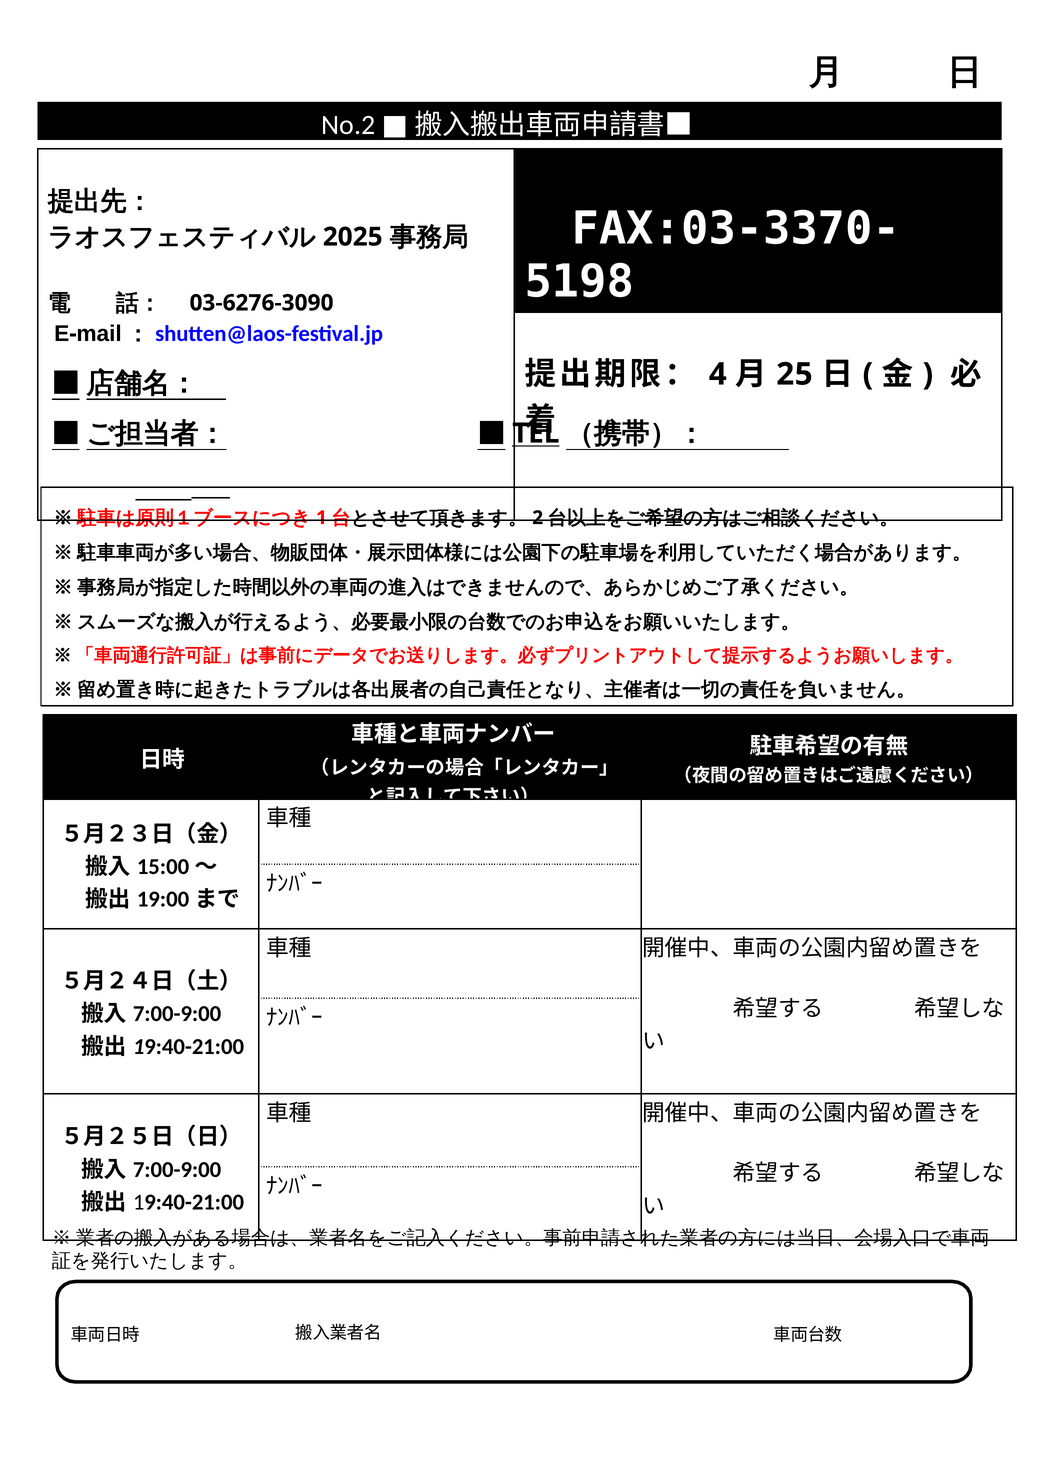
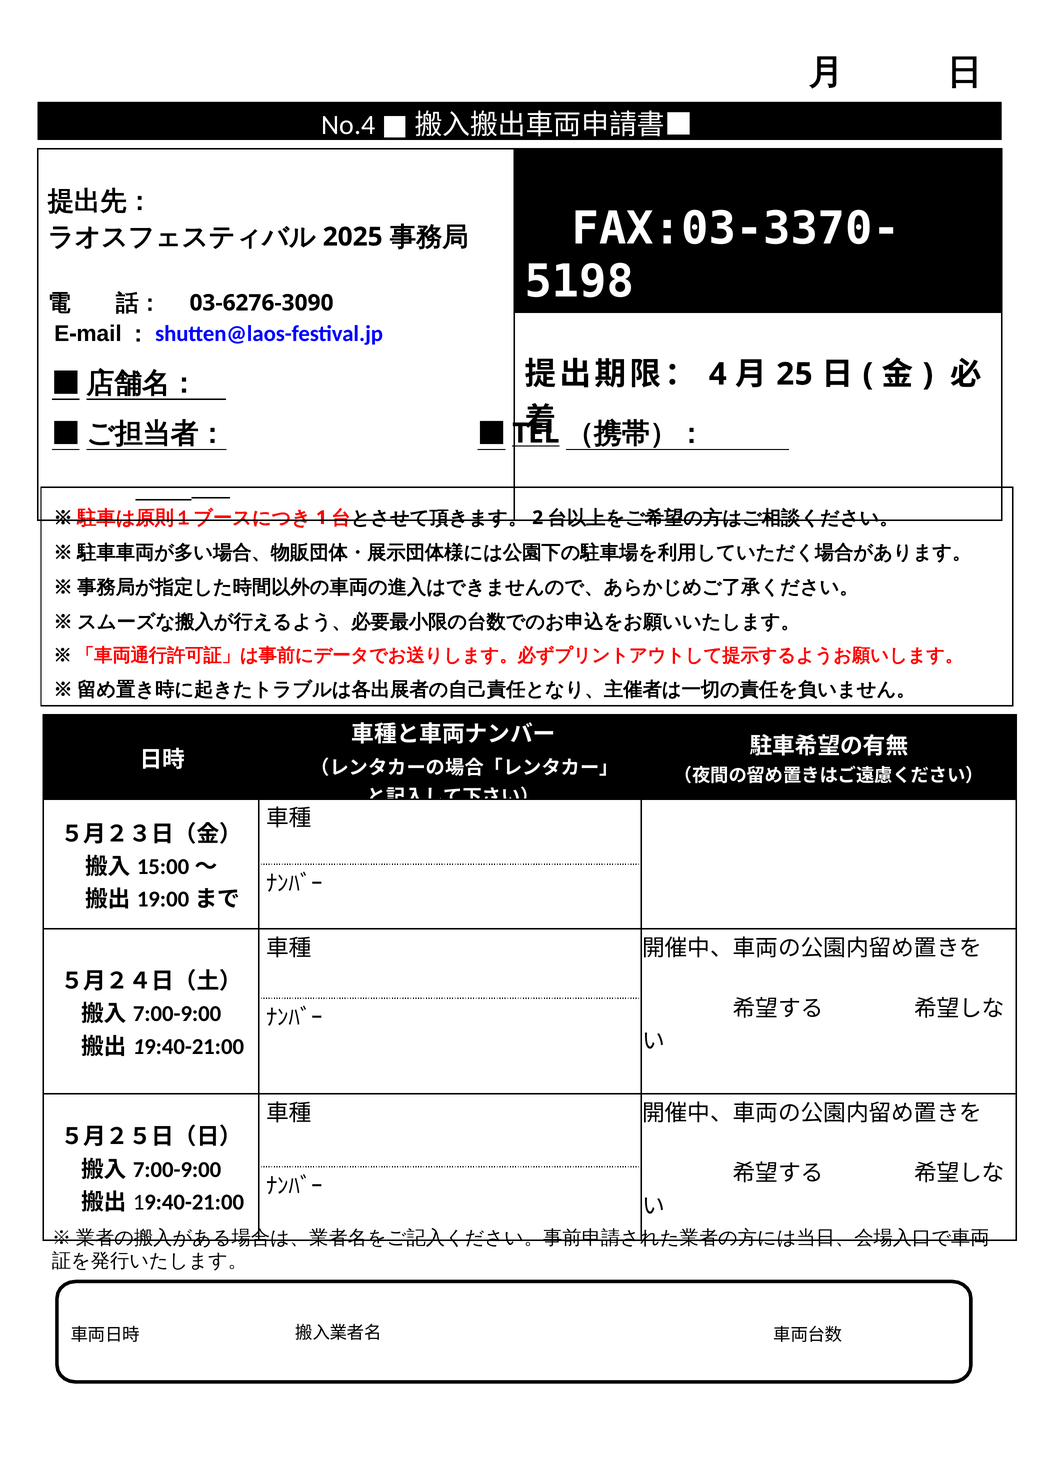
No.2: No.2 -> No.4 (348, 125)
